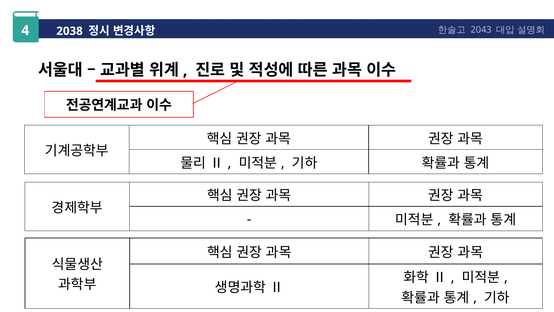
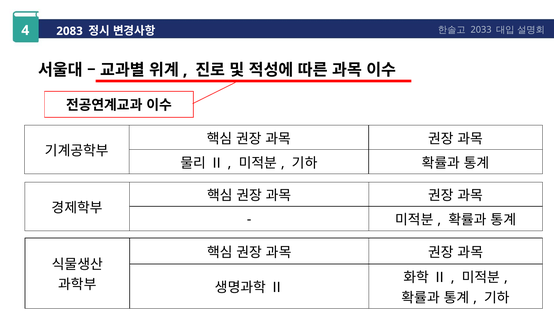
2043: 2043 -> 2033 (481, 30)
2038: 2038 -> 2083 (70, 31)
